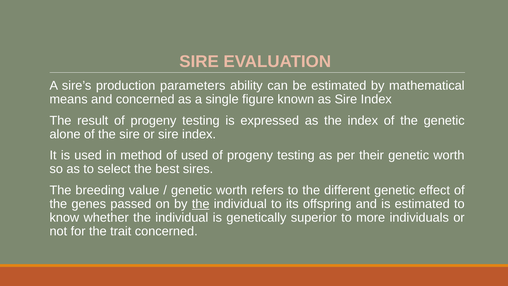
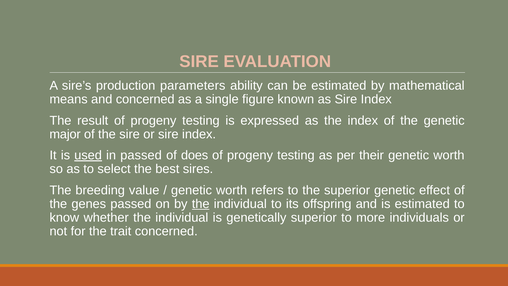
alone: alone -> major (65, 134)
used underline: none -> present (88, 155)
in method: method -> passed (141, 155)
of used: used -> does (195, 155)
the different: different -> superior (347, 190)
